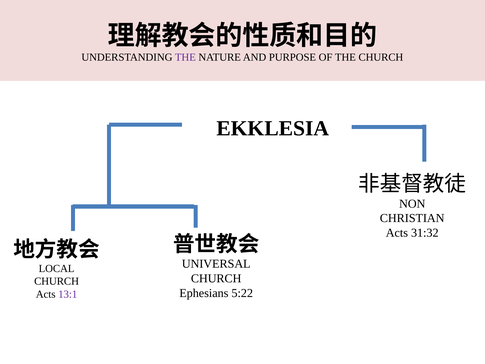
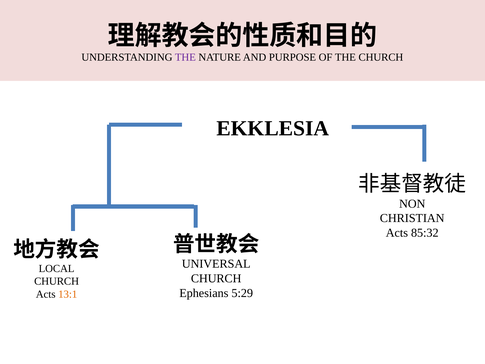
31:32: 31:32 -> 85:32 (425, 233)
5:22: 5:22 -> 5:29 (242, 293)
13:1 colour: purple -> orange (68, 294)
